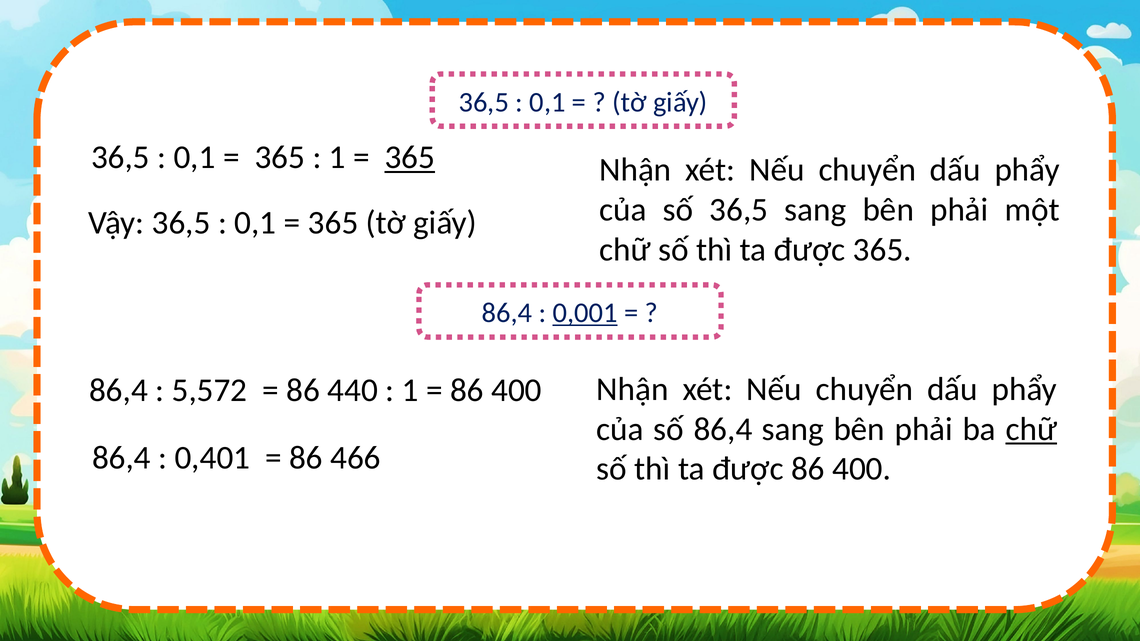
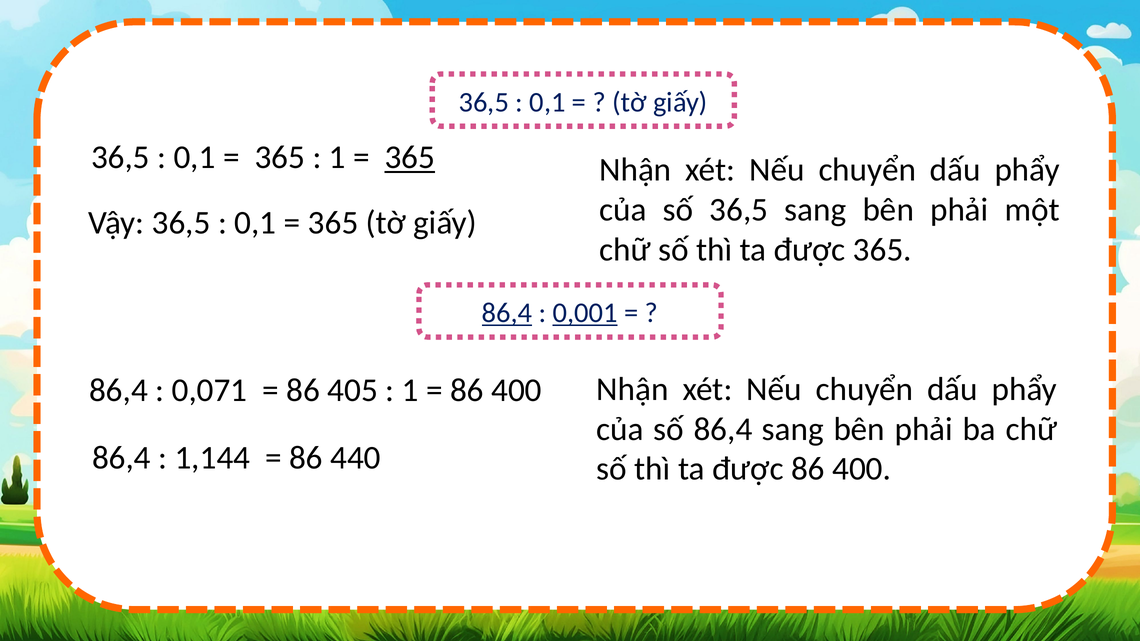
86,4 underline: none -> present (507, 313)
5,572: 5,572 -> 0,071 (210, 390)
440: 440 -> 405 (353, 390)
chữ underline: present -> none (1031, 429)
0,401: 0,401 -> 1,144 (212, 458)
466: 466 -> 440 (356, 458)
